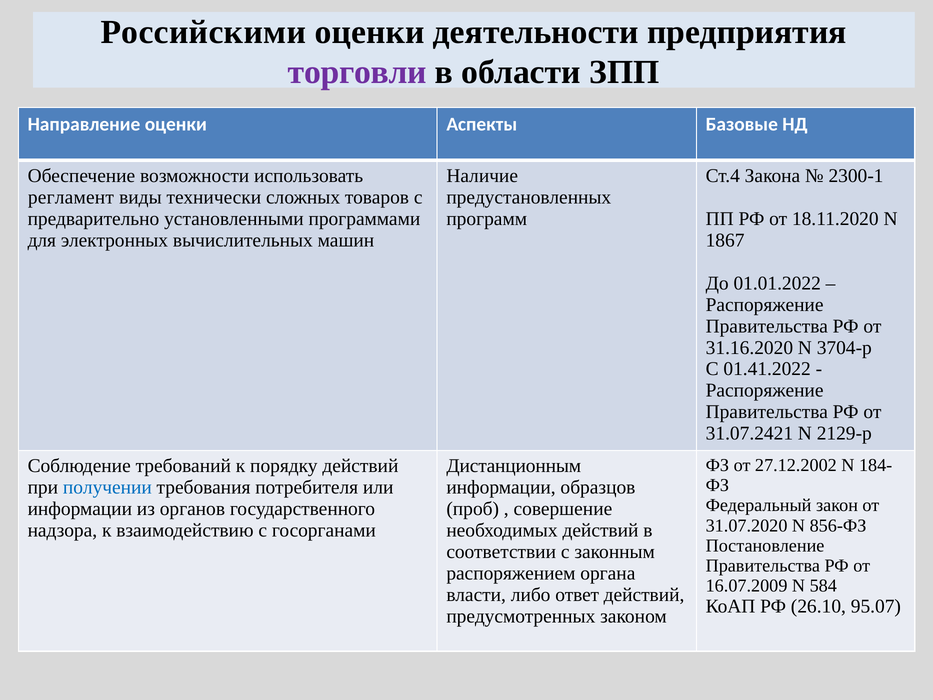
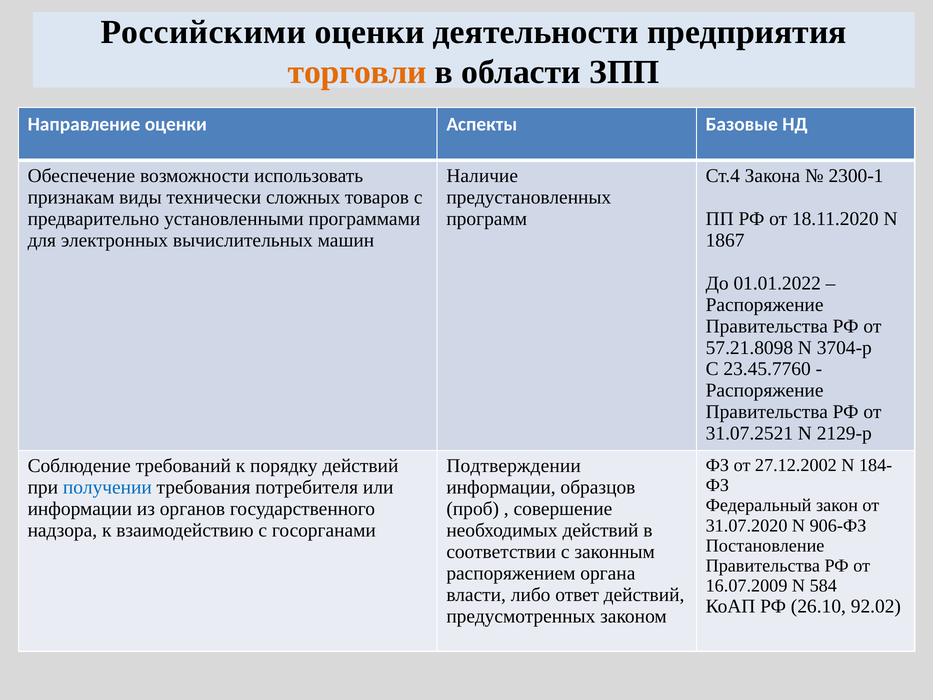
торговли colour: purple -> orange (357, 72)
регламент: регламент -> признакам (71, 197)
31.16.2020: 31.16.2020 -> 57.21.8098 (749, 347)
01.41.2022: 01.41.2022 -> 23.45.7760 (767, 369)
31.07.2421: 31.07.2421 -> 31.07.2521 (749, 433)
Дистанционным: Дистанционным -> Подтверждении (514, 466)
856-ФЗ: 856-ФЗ -> 906-ФЗ (838, 525)
95.07: 95.07 -> 92.02 (876, 606)
